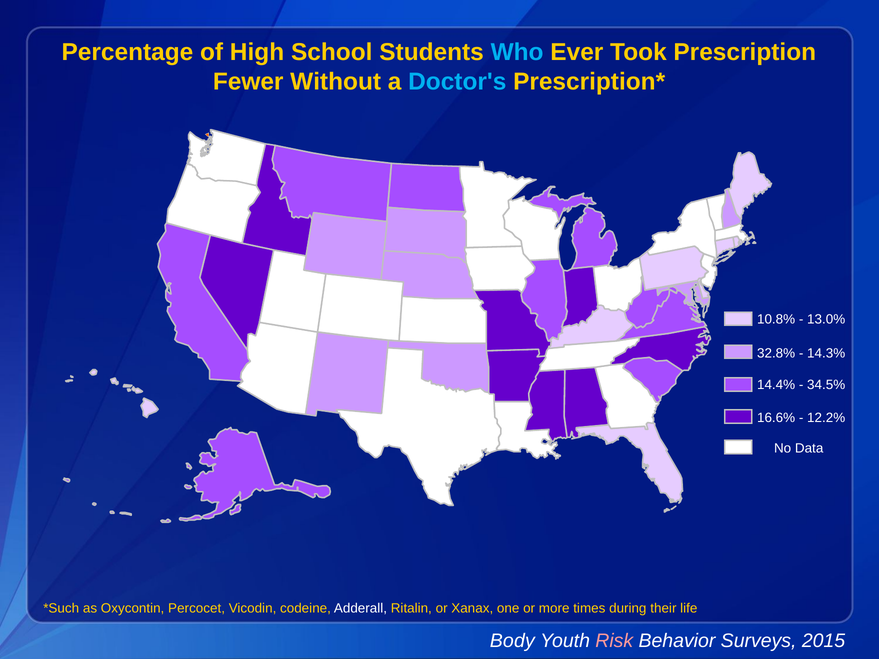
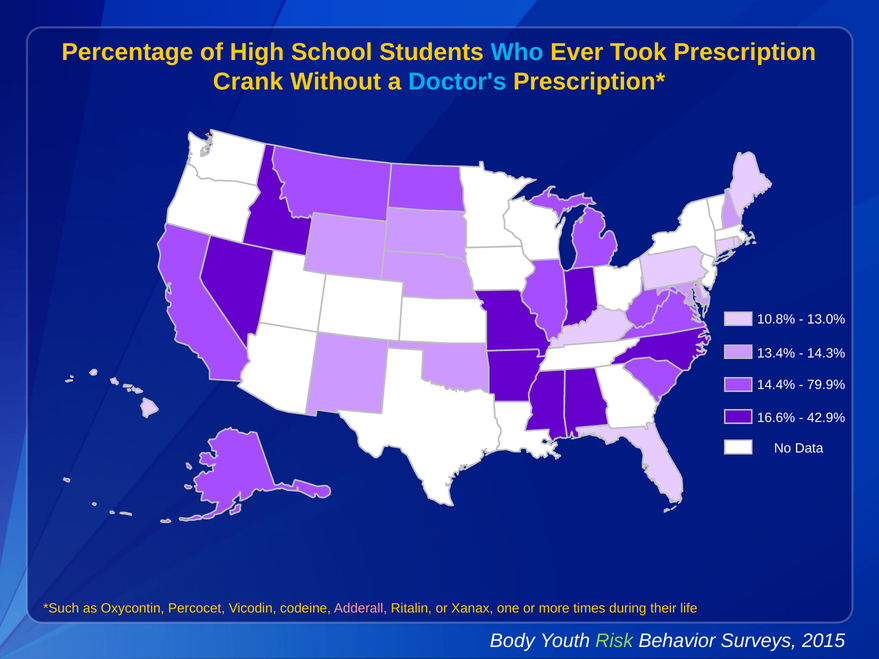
Fewer: Fewer -> Crank (248, 82)
32.8%: 32.8% -> 13.4% (776, 353)
34.5%: 34.5% -> 79.9% (826, 385)
12.2%: 12.2% -> 42.9% (826, 418)
Adderall colour: white -> pink (360, 608)
Risk colour: pink -> light green (614, 641)
